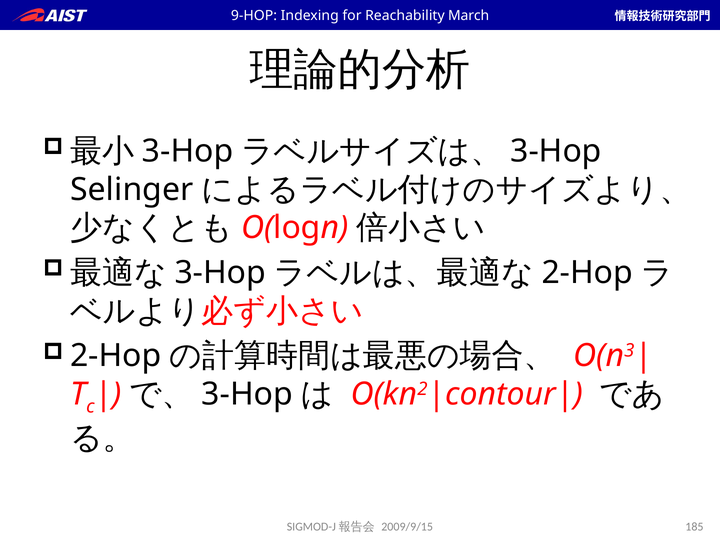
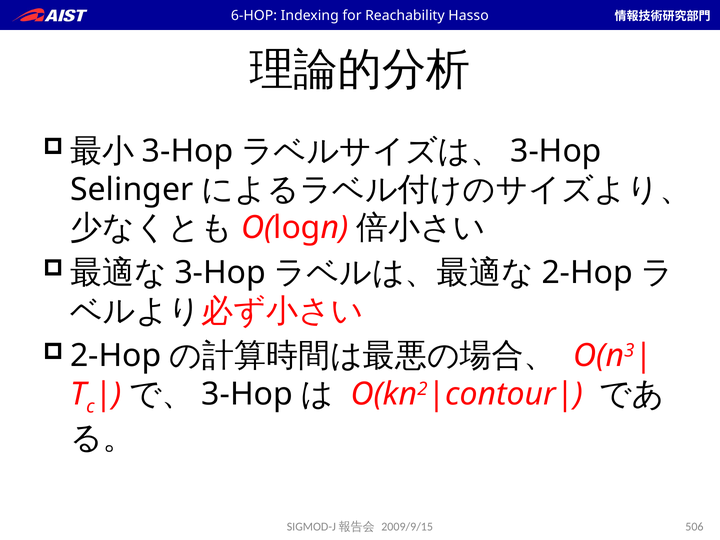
9-HOP: 9-HOP -> 6-HOP (254, 16)
March: March -> Hasso (469, 16)
185: 185 -> 506 (694, 527)
